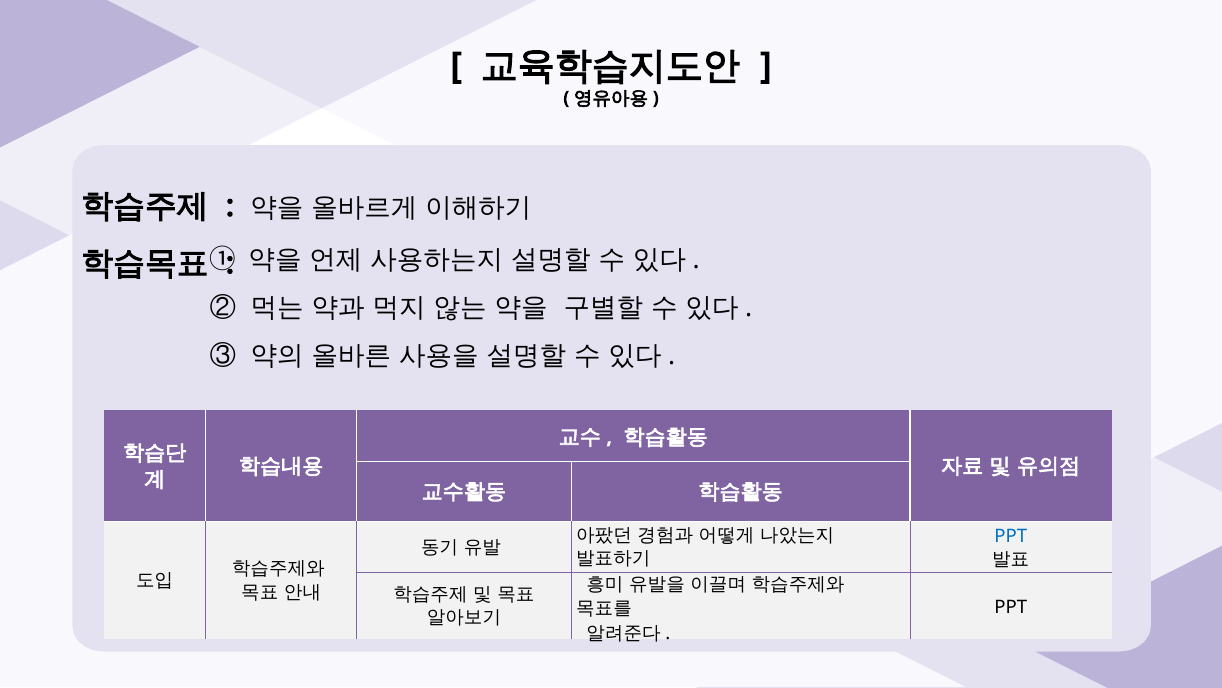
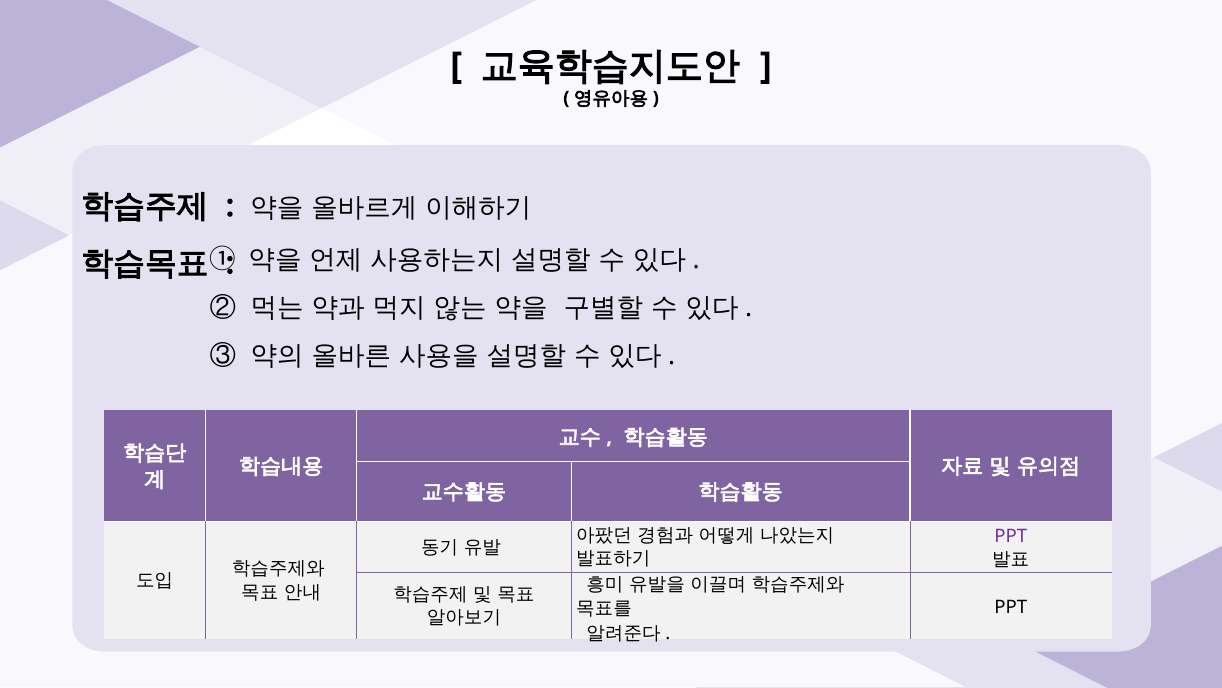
PPT colour: blue -> purple (1011, 536)
